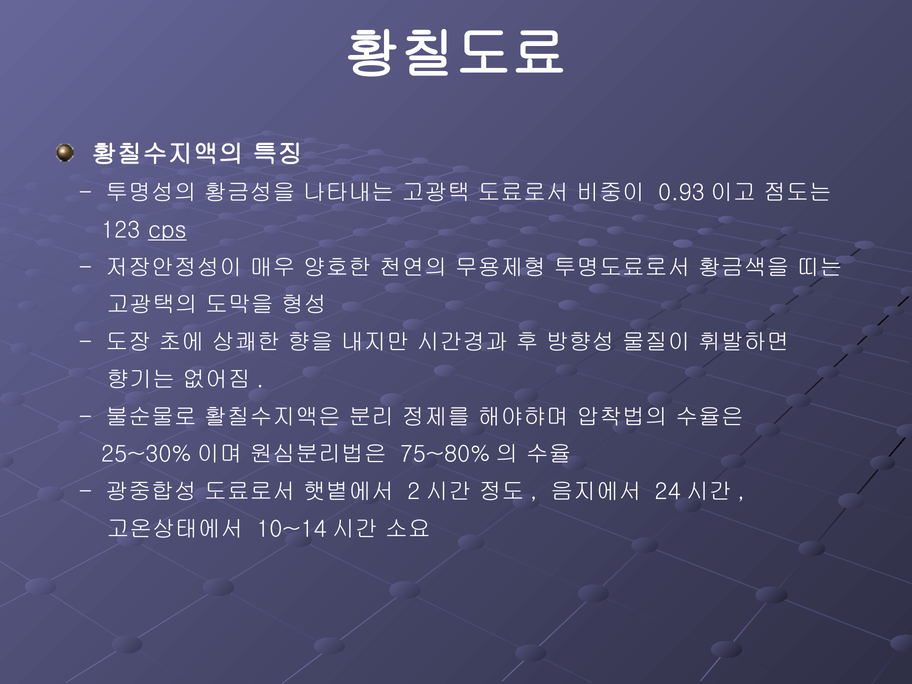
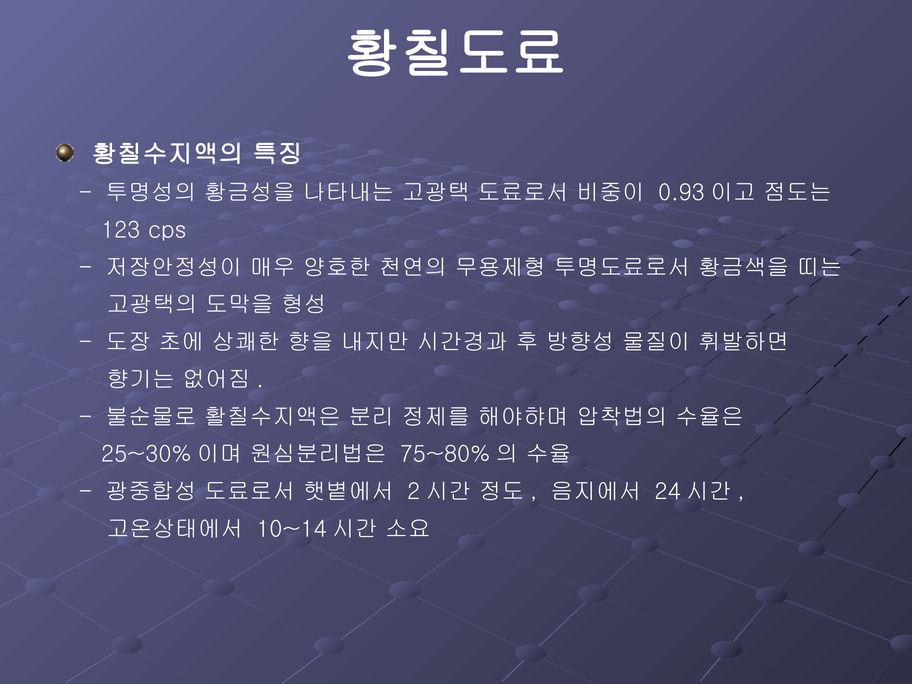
cps underline: present -> none (167, 230)
